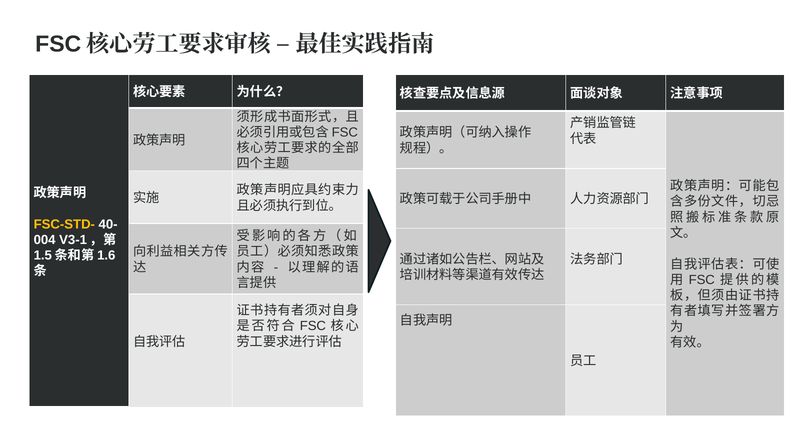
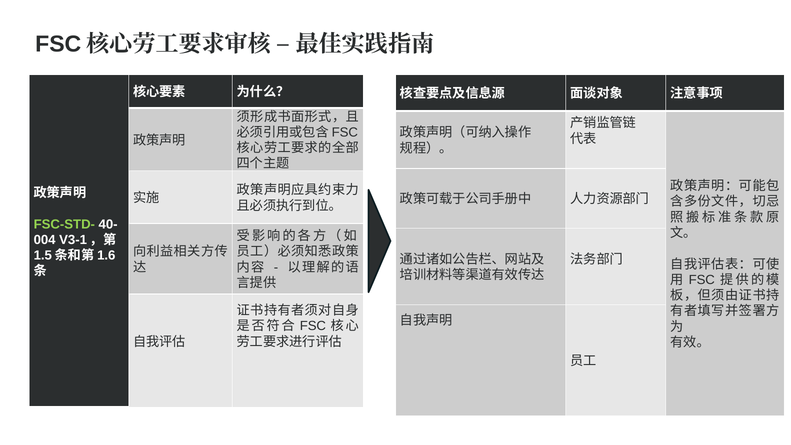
FSC-STD- colour: yellow -> light green (64, 224)
